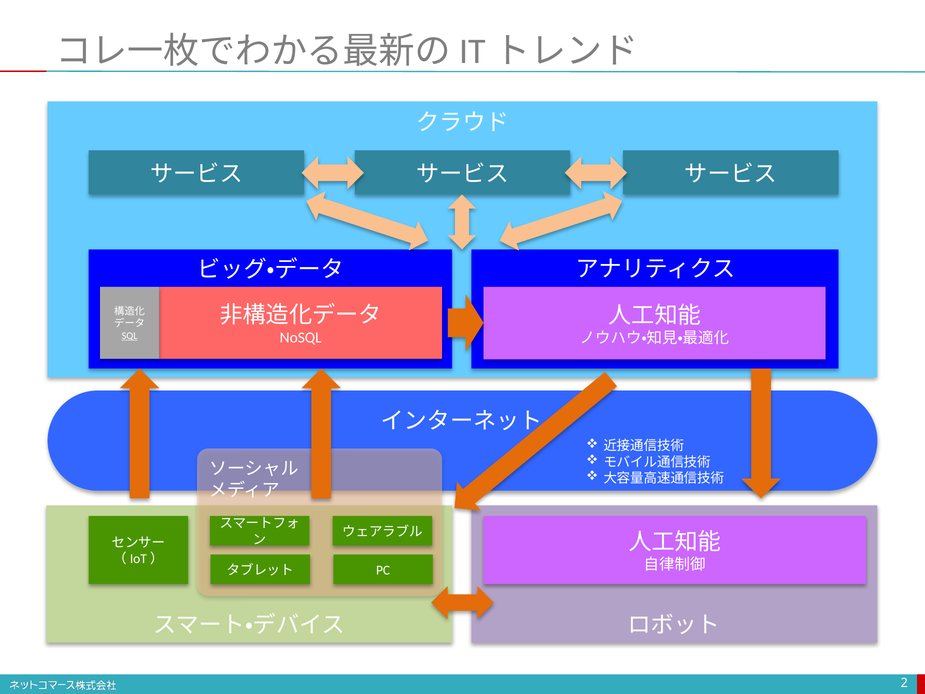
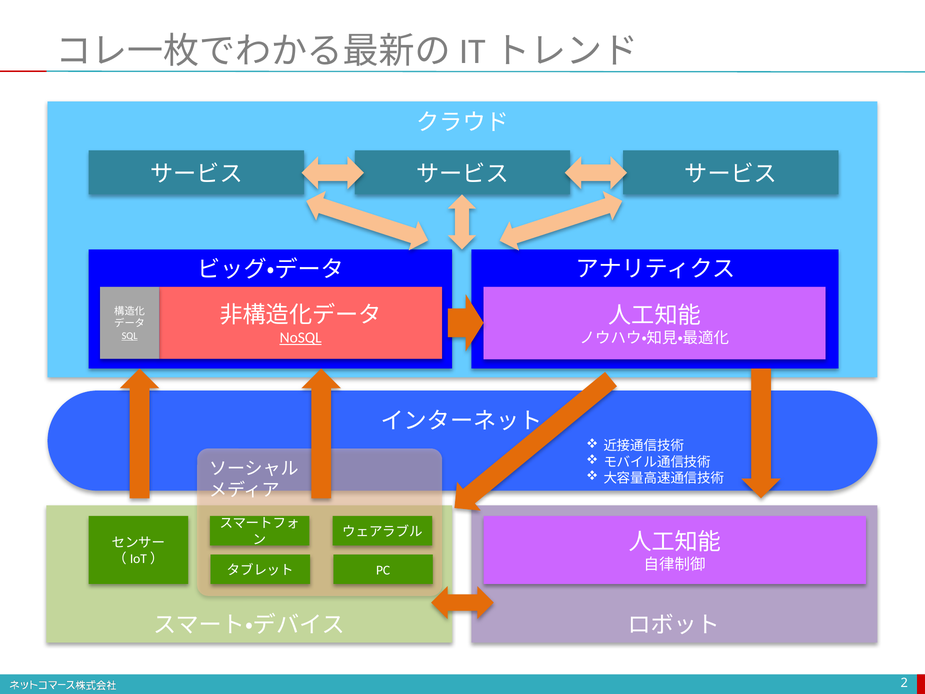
NoSQL underline: none -> present (301, 338)
